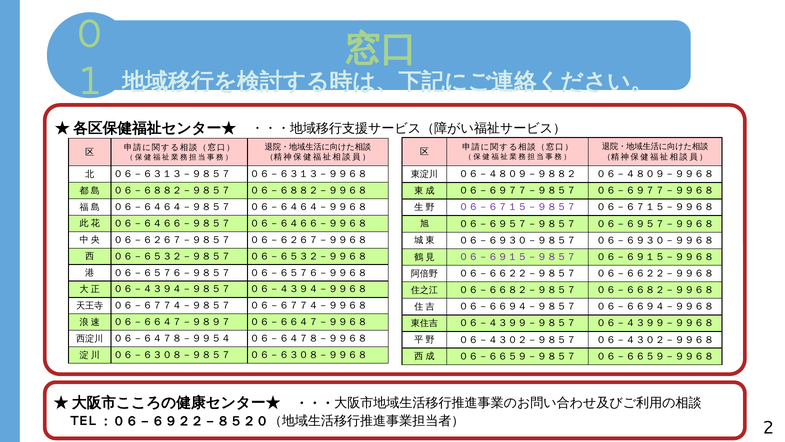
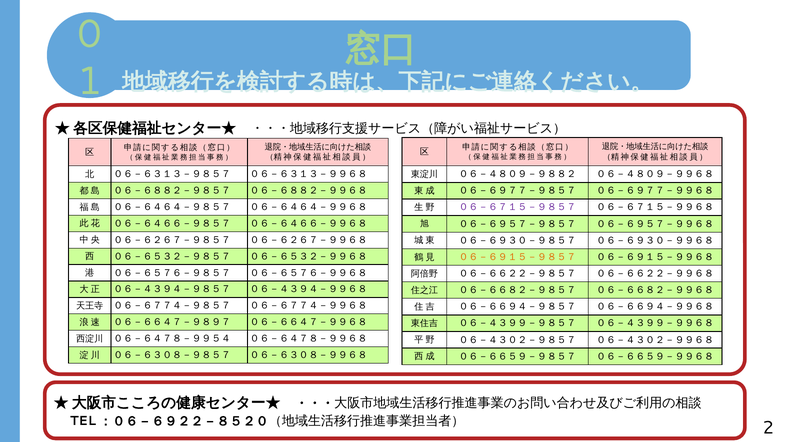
０６－６９１５－９８５７ colour: purple -> orange (517, 257)
